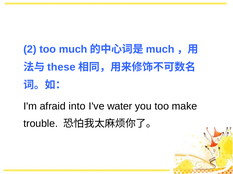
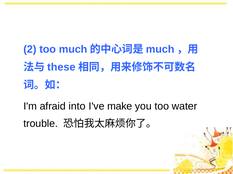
water: water -> make (120, 107)
make: make -> water (184, 107)
